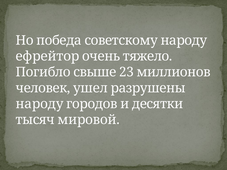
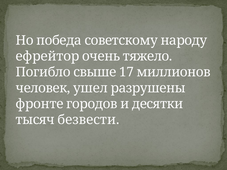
23: 23 -> 17 (126, 72)
народу: народу -> фронте (40, 104)
мировой: мировой -> безвести (88, 120)
